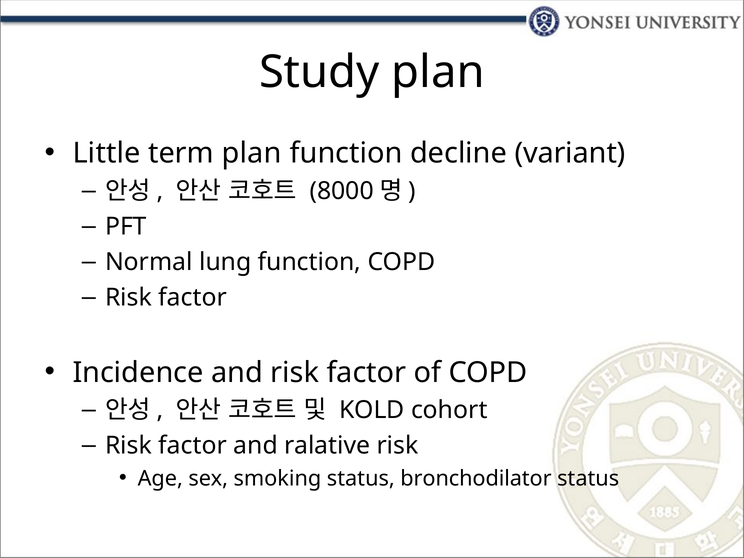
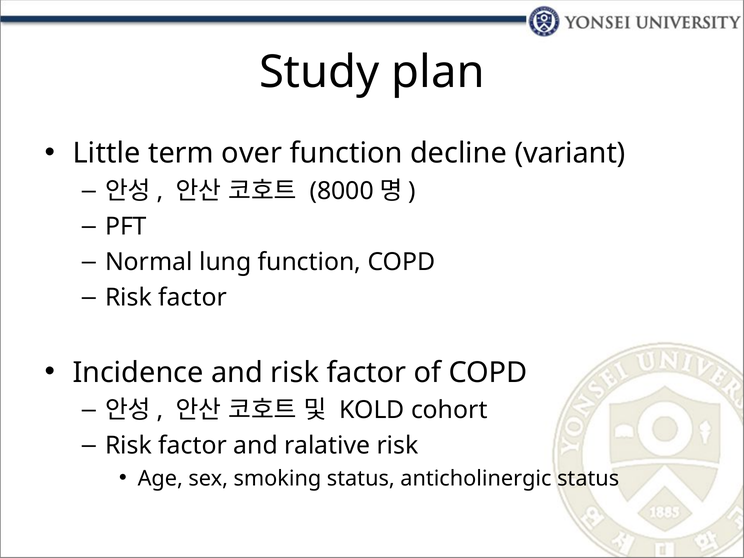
term plan: plan -> over (252, 153)
bronchodilator: bronchodilator -> anticholinergic (476, 478)
